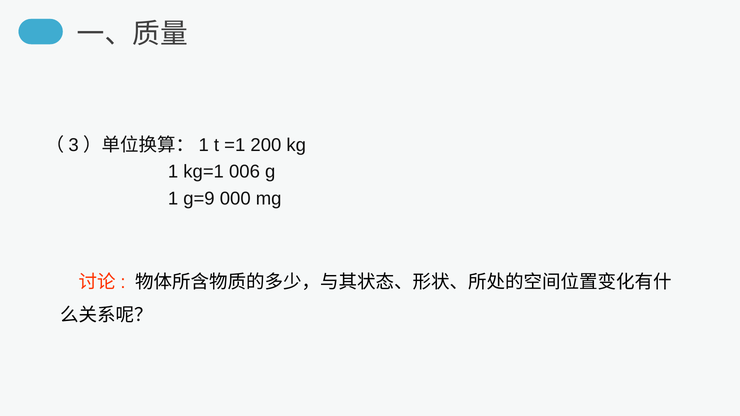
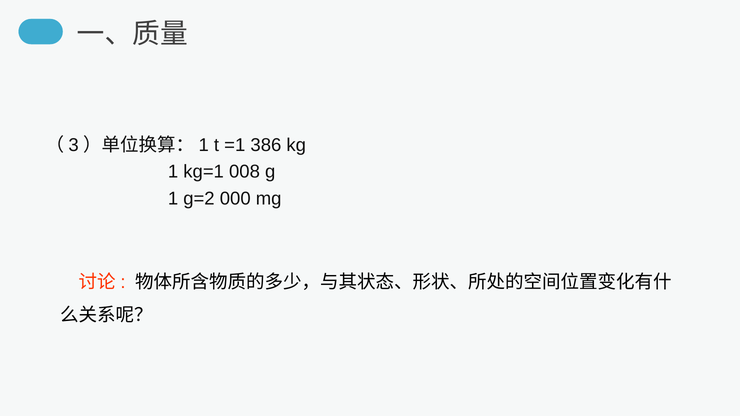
200: 200 -> 386 (266, 145)
006: 006 -> 008 (244, 172)
g=9: g=9 -> g=2 (199, 199)
